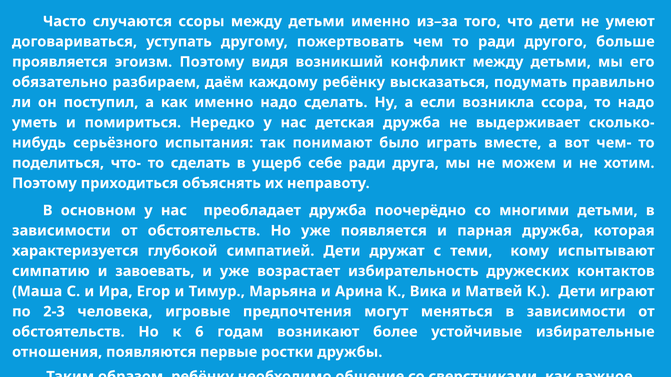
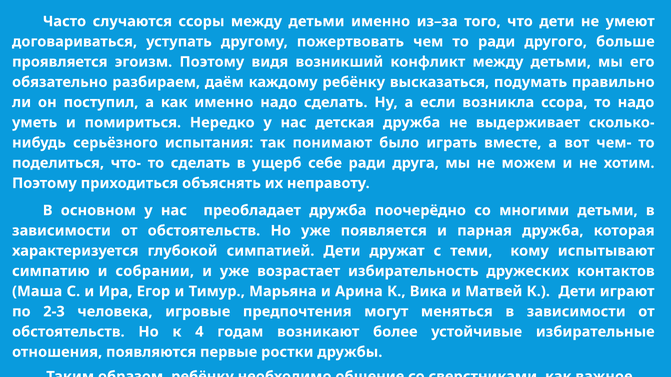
завоевать: завоевать -> собрании (155, 271)
6: 6 -> 4 (199, 332)
